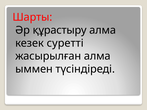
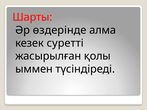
құрастыру: құрастыру -> өздерінде (60, 30)
жасырылған алма: алма -> қолы (97, 56)
